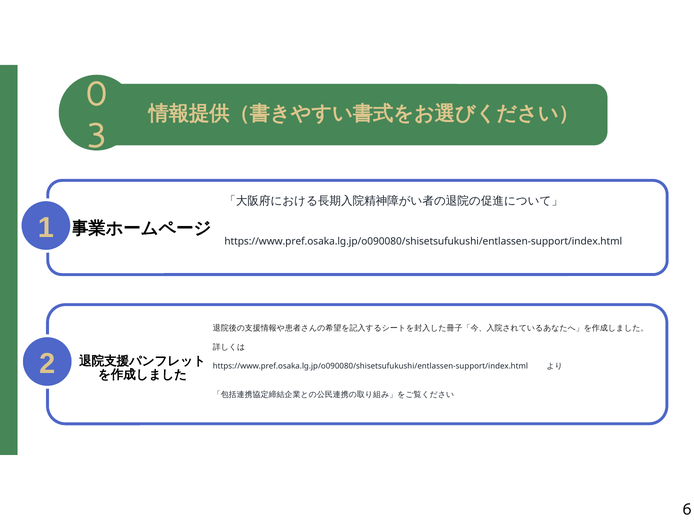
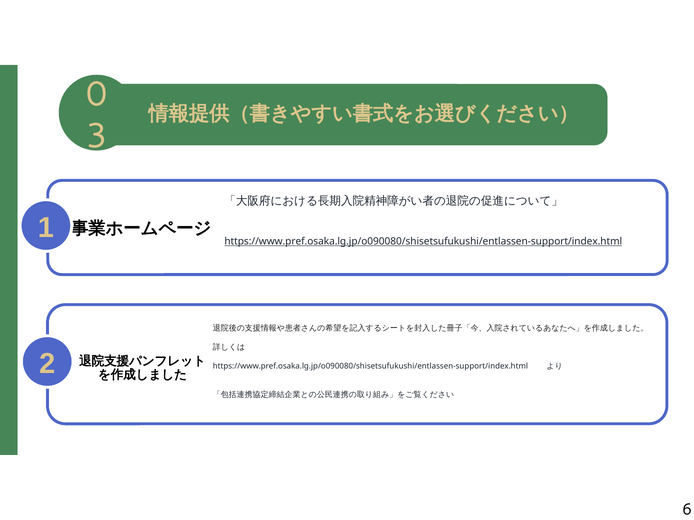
https://www.pref.osaka.lg.jp/o090080/shisetsufukushi/entlassen-support/index.html underline: none -> present (423, 242)
